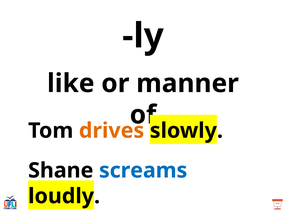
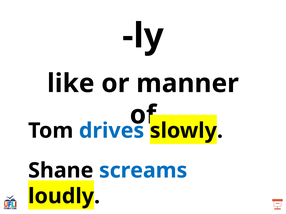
drives colour: orange -> blue (112, 131)
